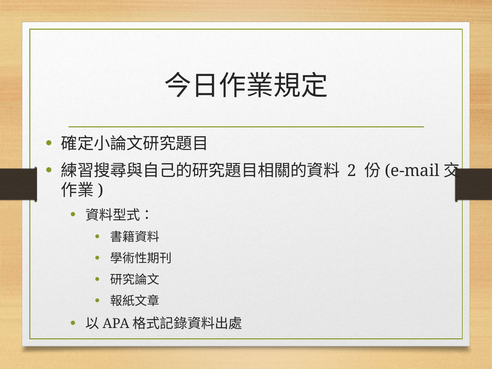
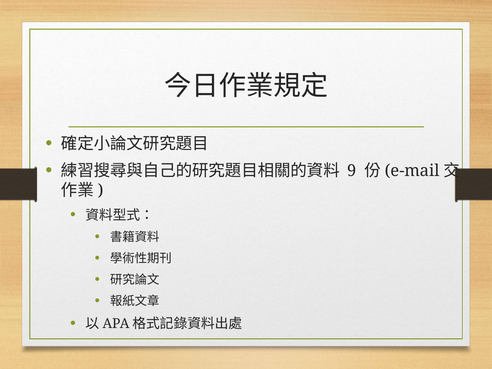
2: 2 -> 9 (352, 171)
